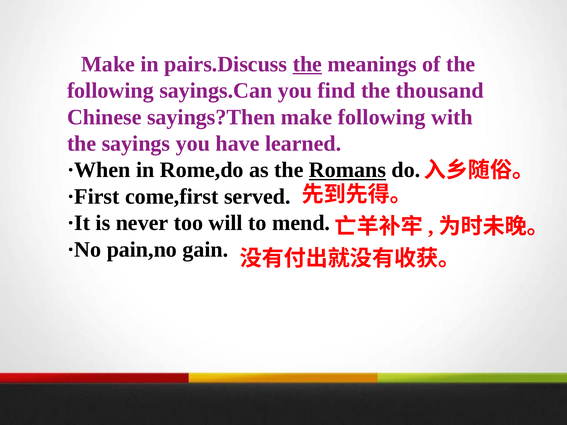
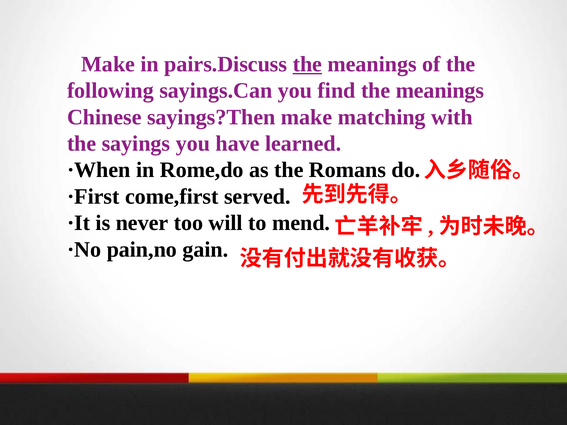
find the thousand: thousand -> meanings (440, 91)
make following: following -> matching (382, 117)
Romans underline: present -> none (347, 170)
